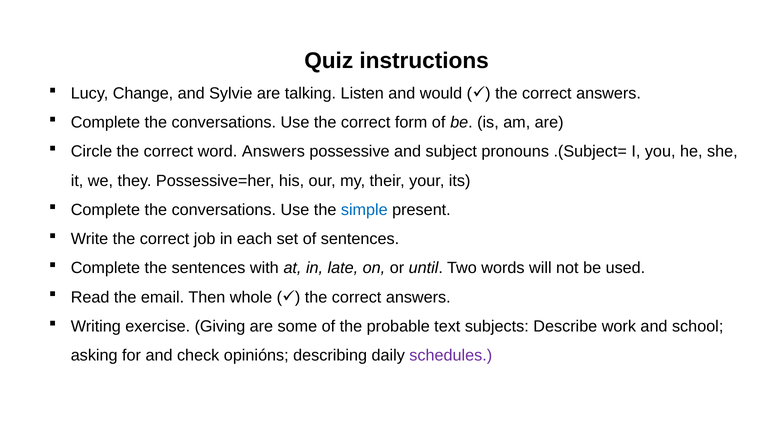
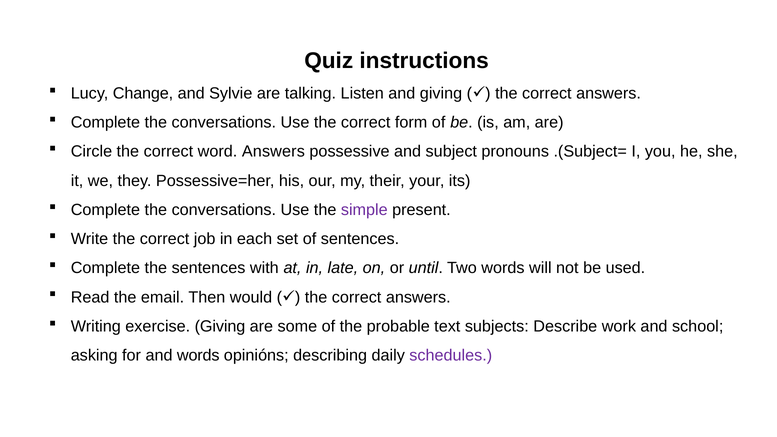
and would: would -> giving (441, 93)
simple colour: blue -> purple (364, 210)
whole: whole -> would (251, 297)
and check: check -> words (198, 356)
